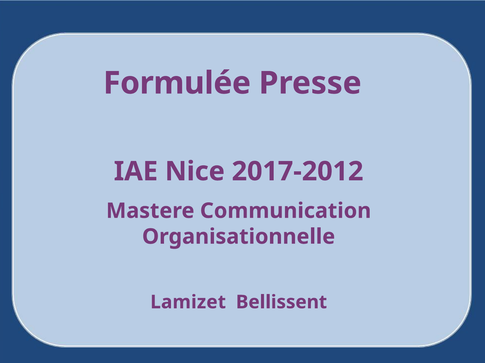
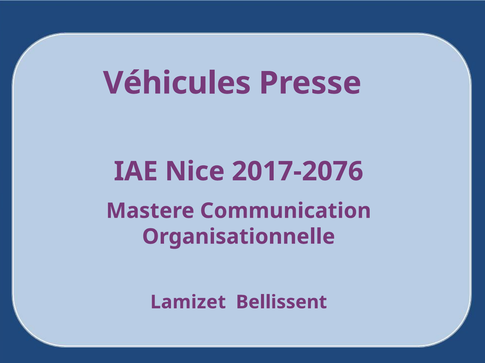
Formulée: Formulée -> Véhicules (177, 83)
2017-2012: 2017-2012 -> 2017-2076 (298, 172)
